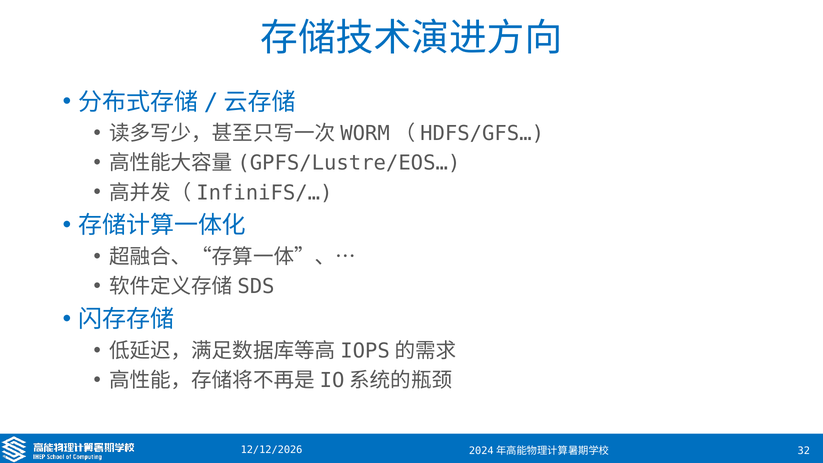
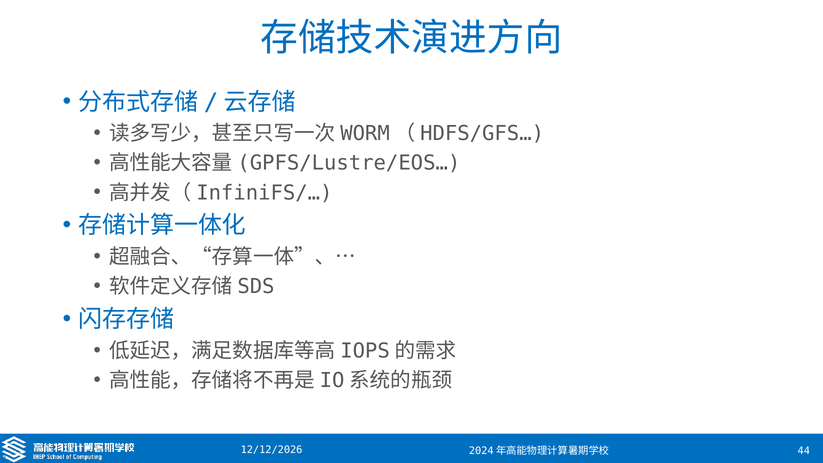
32: 32 -> 44 (804, 451)
